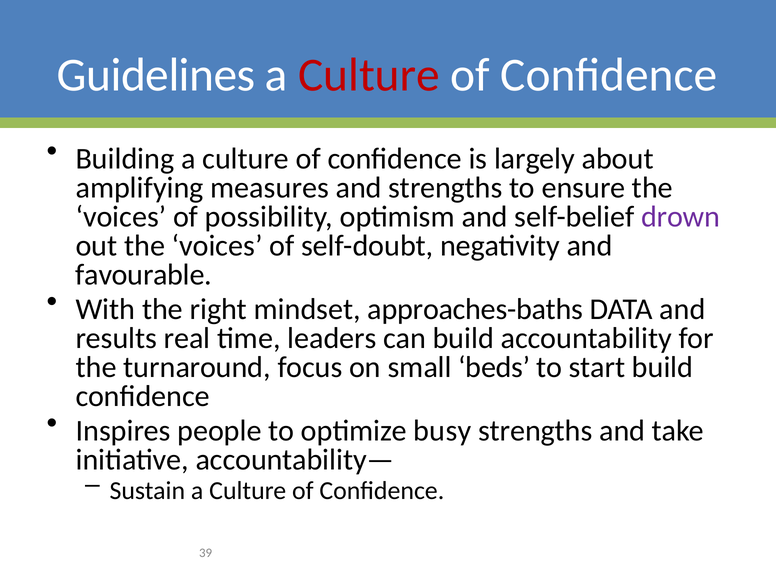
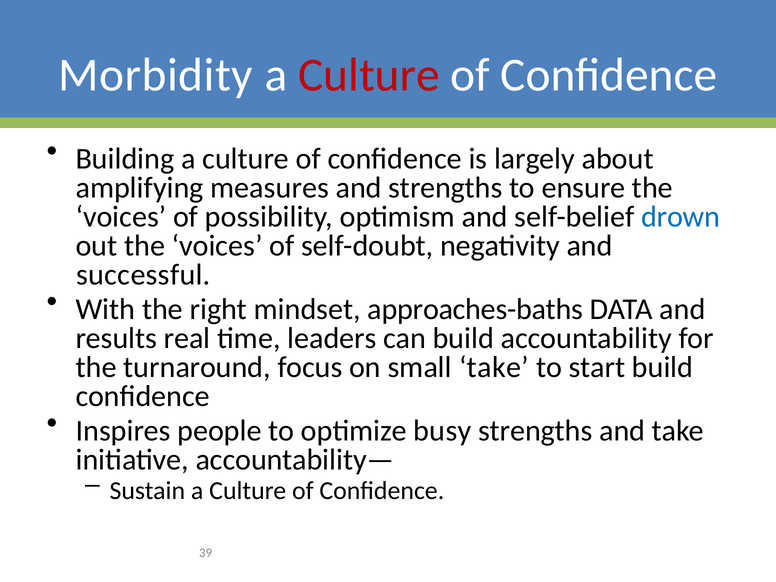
Guidelines: Guidelines -> Morbidity (156, 75)
drown colour: purple -> blue (681, 217)
favourable: favourable -> successful (143, 275)
small beds: beds -> take (494, 367)
